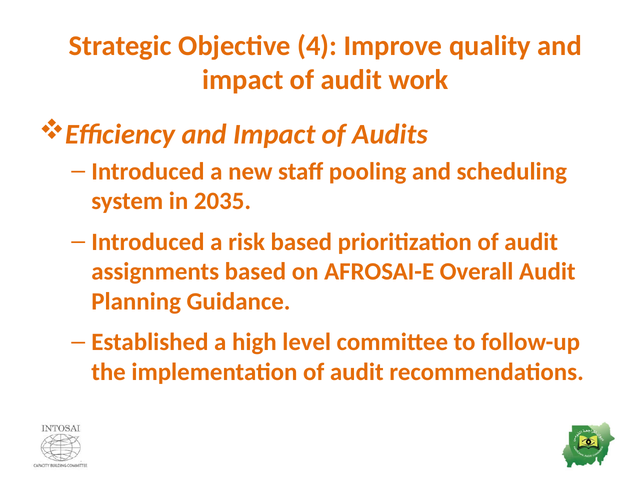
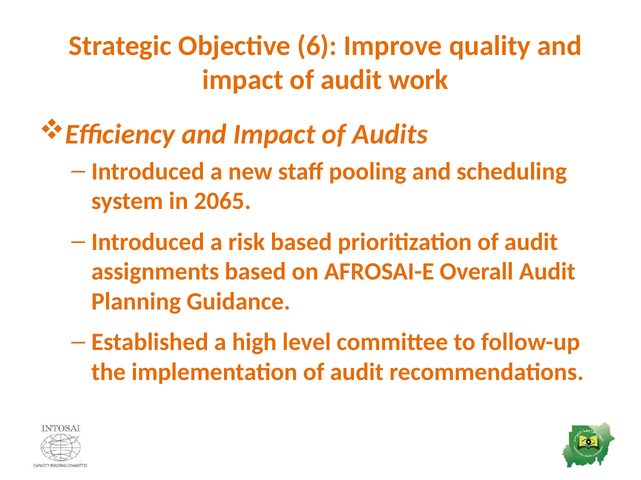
4: 4 -> 6 (317, 46)
2035: 2035 -> 2065 (223, 202)
